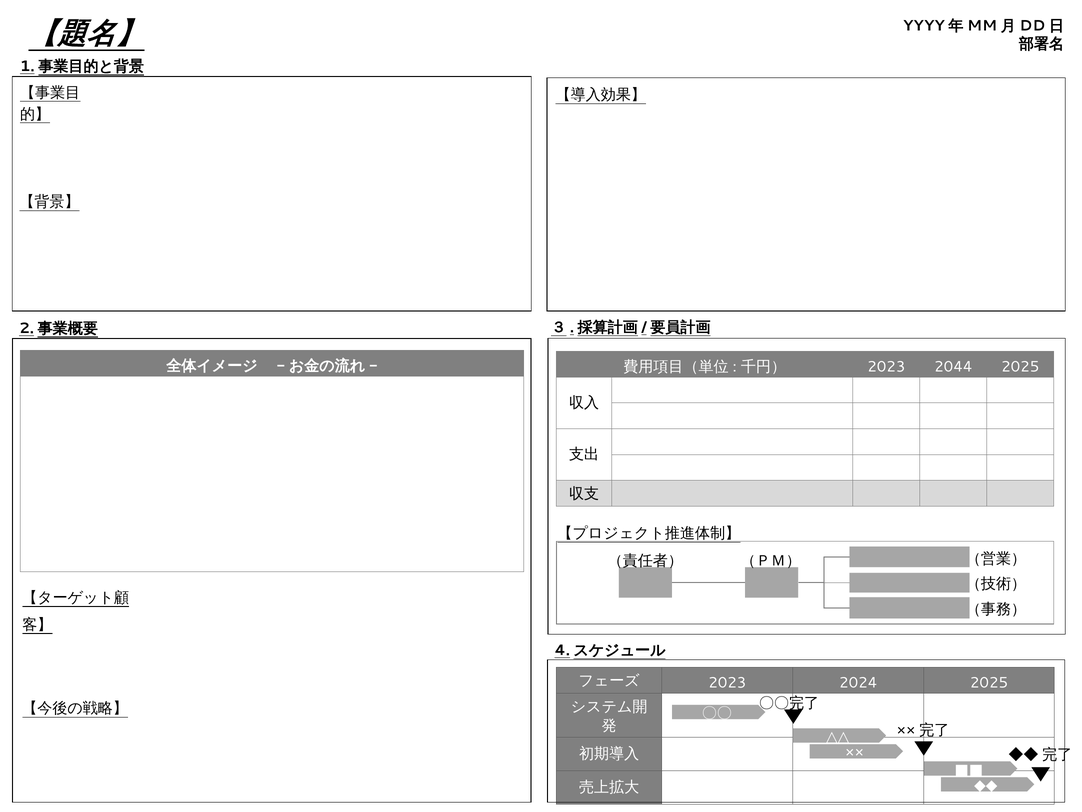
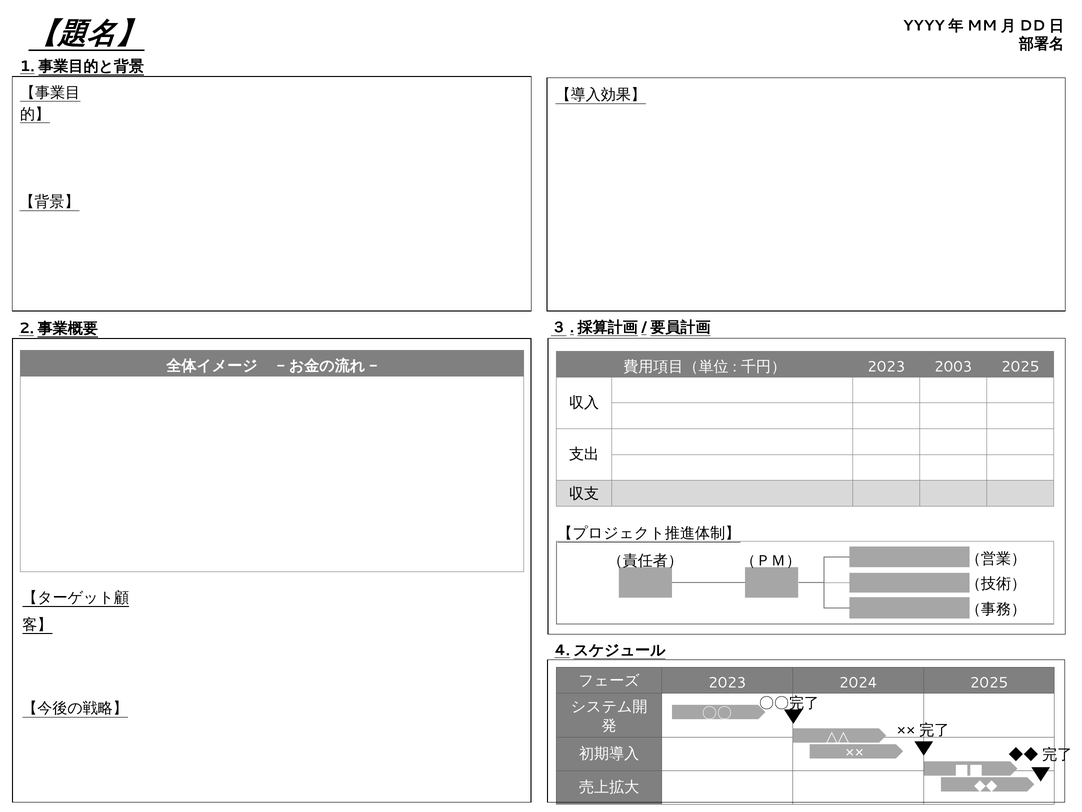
2044: 2044 -> 2003 (953, 366)
